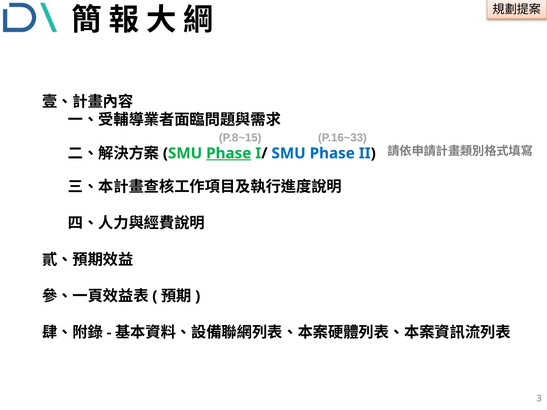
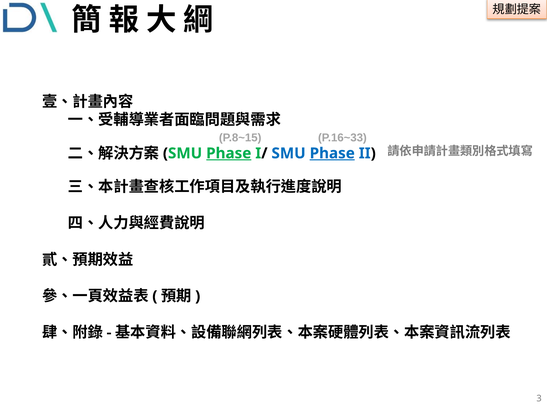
Phase underline: none -> present (332, 153)
